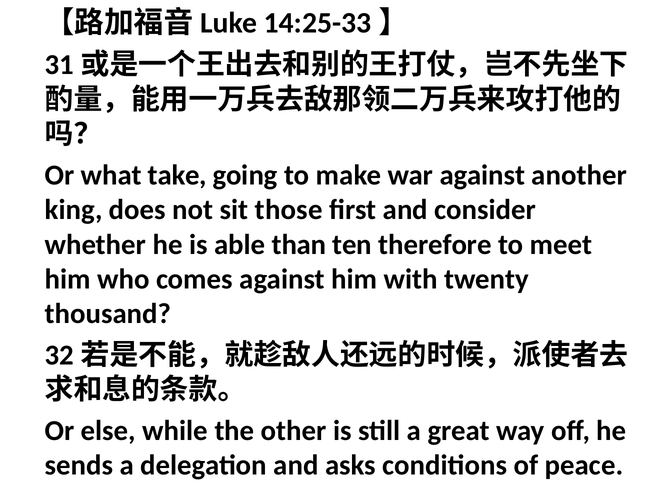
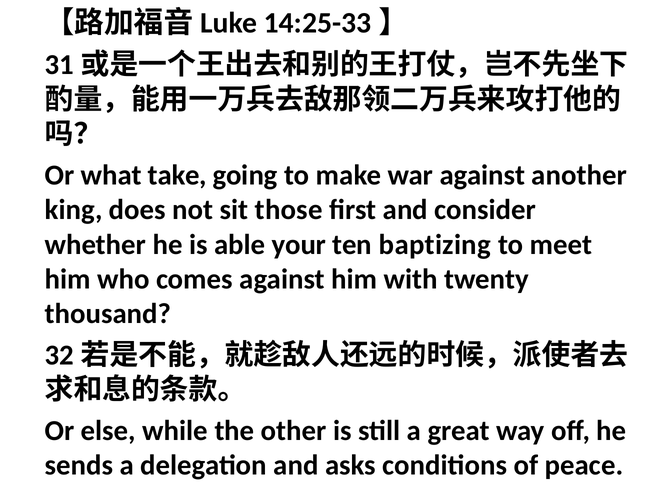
than: than -> your (299, 245)
therefore: therefore -> baptizing (435, 245)
